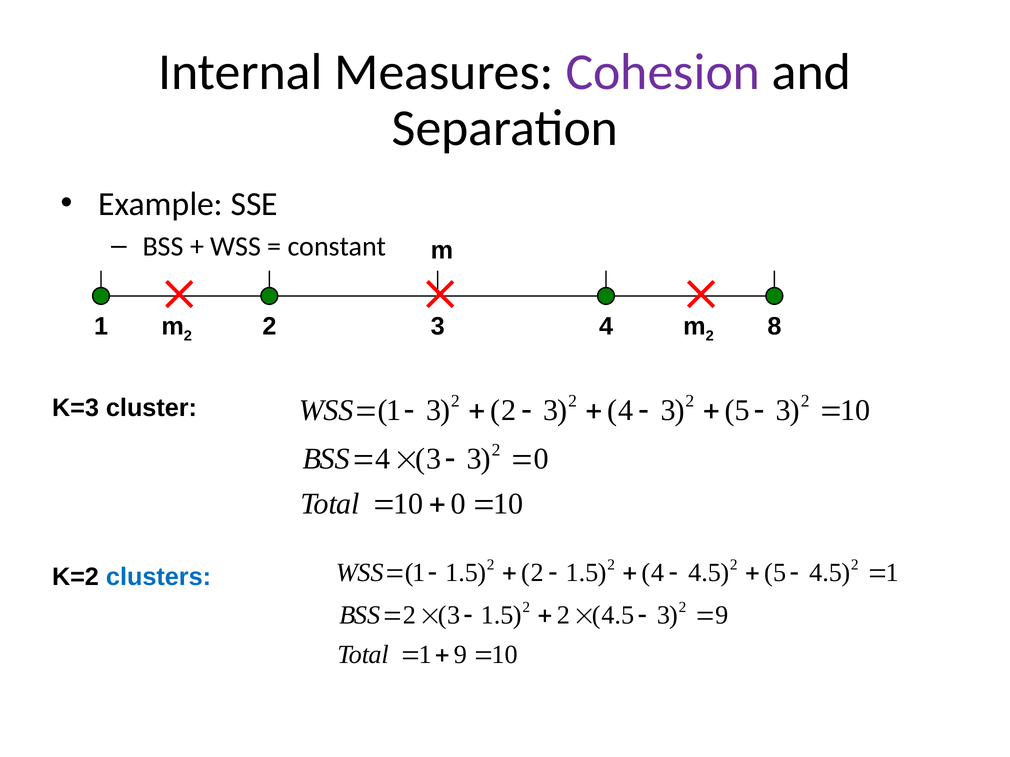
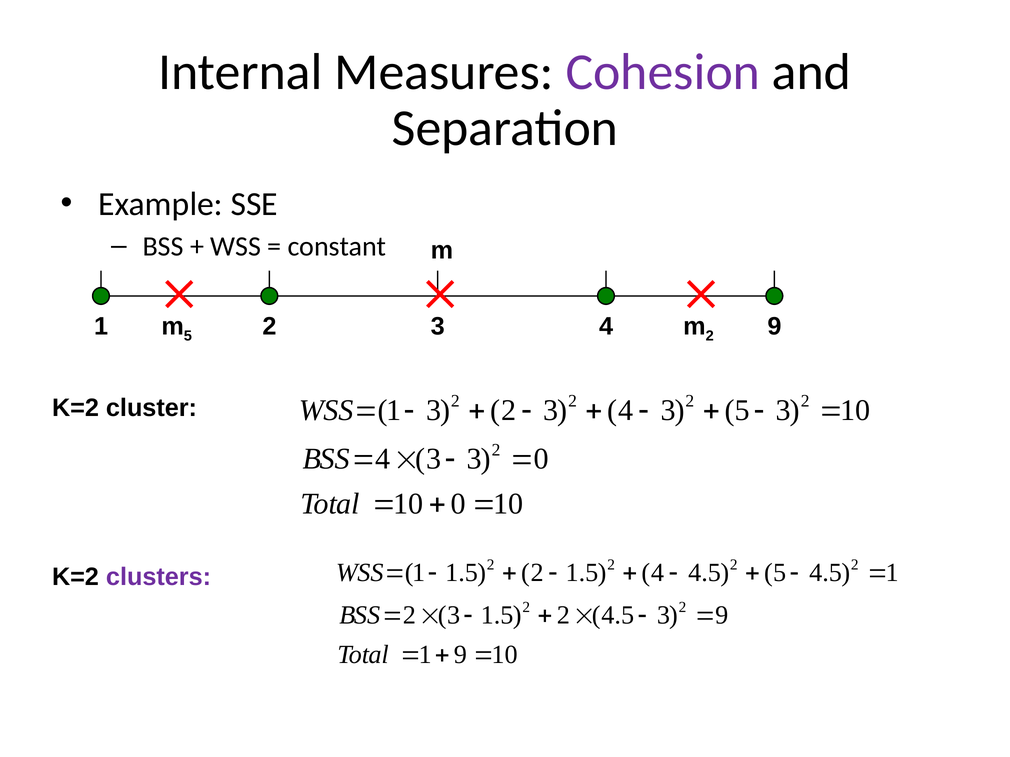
2: 2 -> 5 (188, 336)
4 8: 8 -> 9 (774, 326)
K=3: K=3 -> K=2 (75, 408)
clusters colour: blue -> purple (159, 577)
